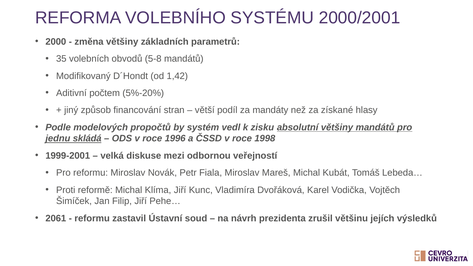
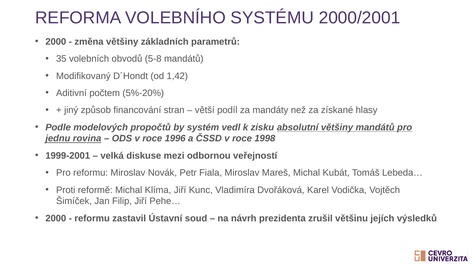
skládá: skládá -> rovina (87, 139)
2061: 2061 -> 2000 (56, 218)
